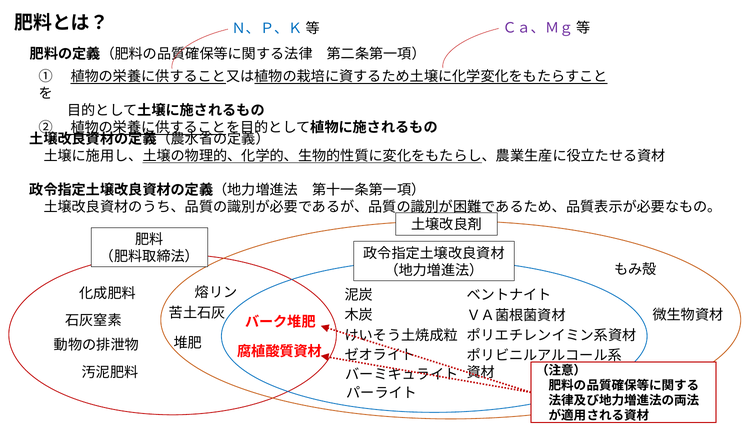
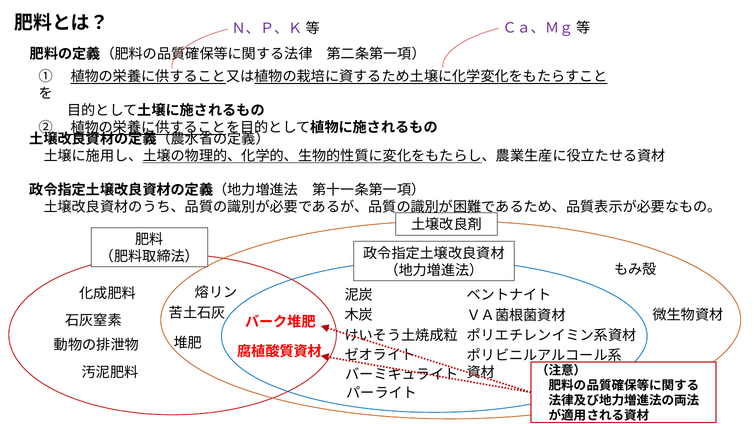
Ｎ、Ｐ、Ｋ colour: blue -> purple (267, 29)
